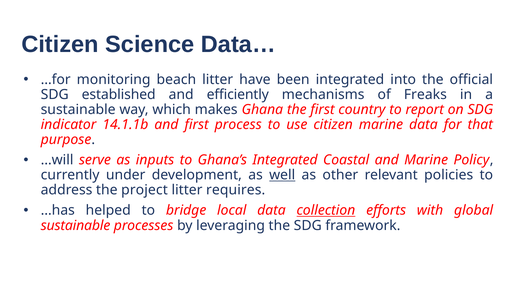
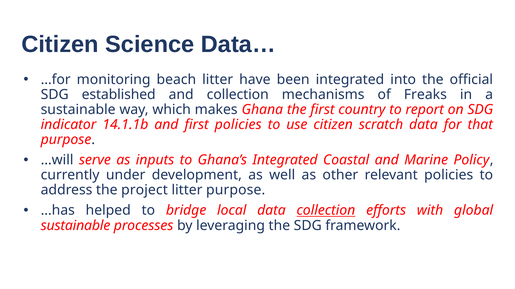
and efficiently: efficiently -> collection (238, 95)
first process: process -> policies (238, 125)
citizen marine: marine -> scratch (381, 125)
well underline: present -> none (282, 175)
litter requires: requires -> purpose (236, 190)
